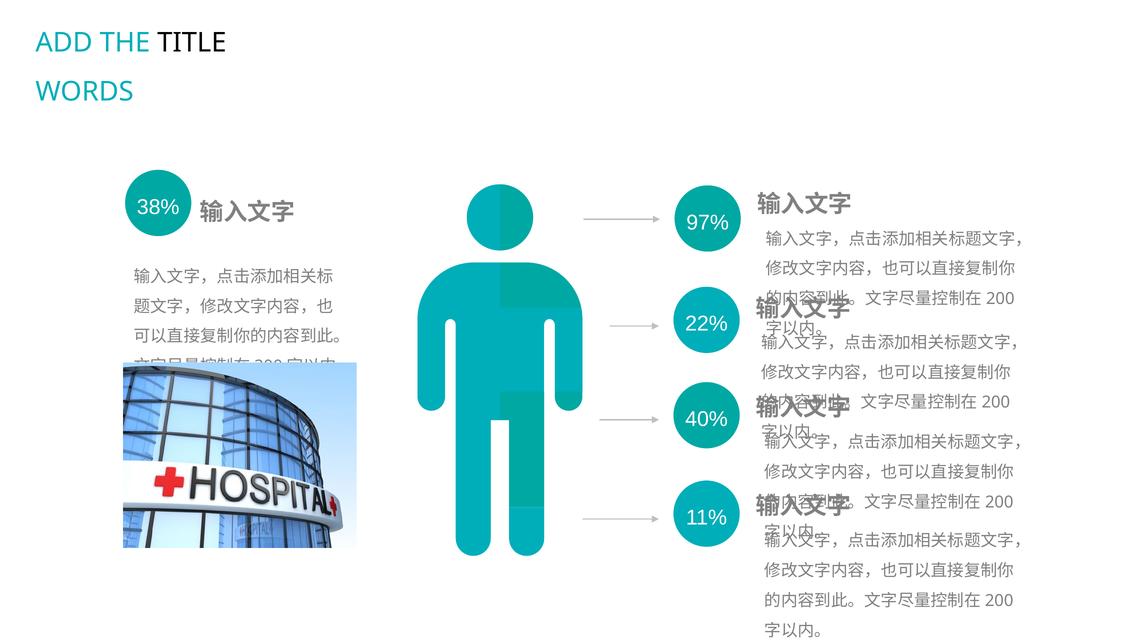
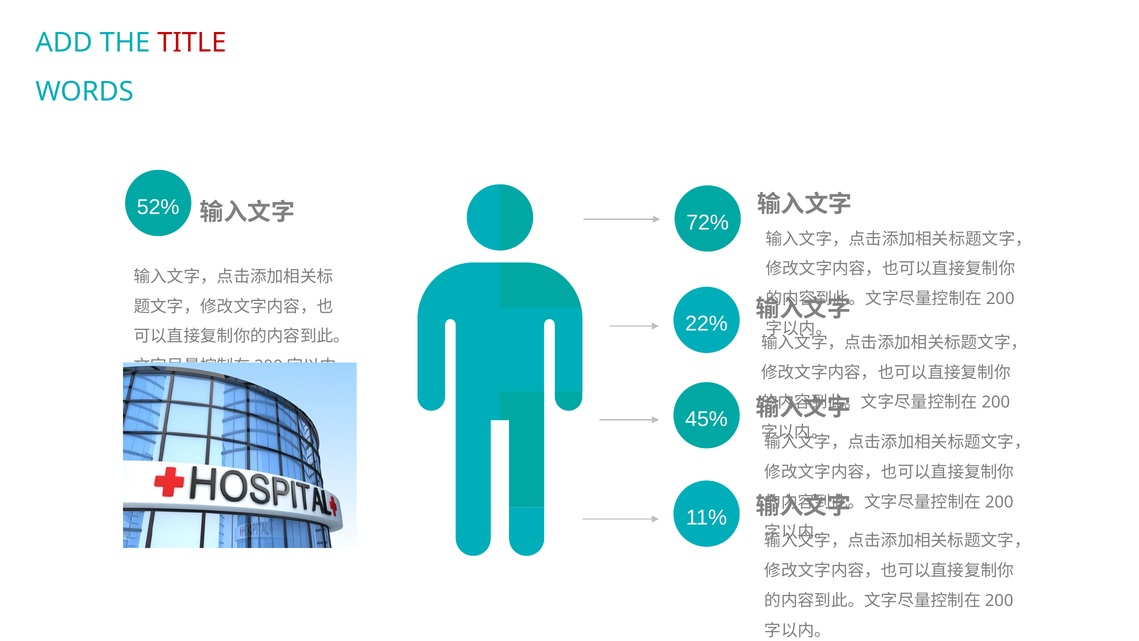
TITLE colour: black -> red (192, 43)
38%: 38% -> 52% (158, 207)
97%: 97% -> 72% (708, 222)
40%: 40% -> 45% (707, 419)
